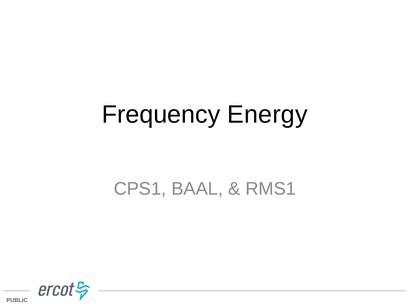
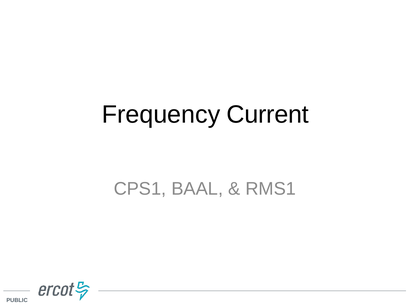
Energy: Energy -> Current (268, 114)
